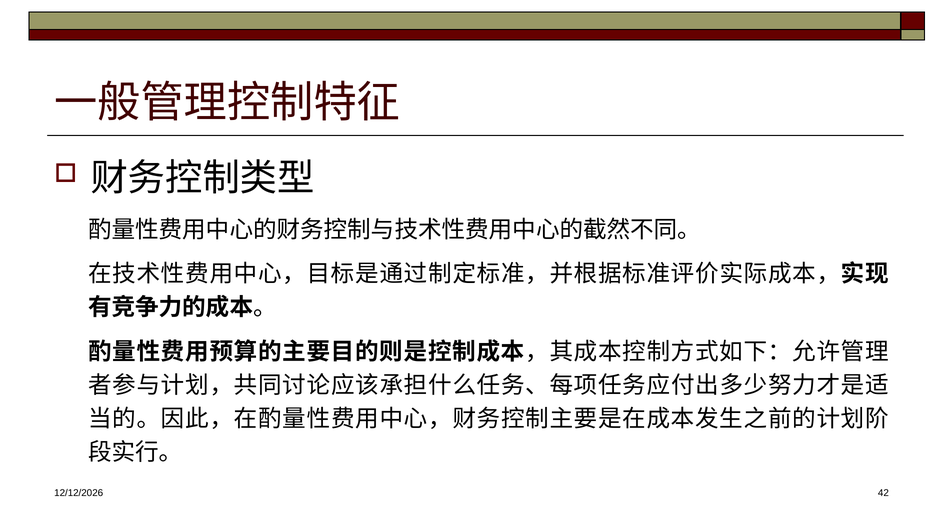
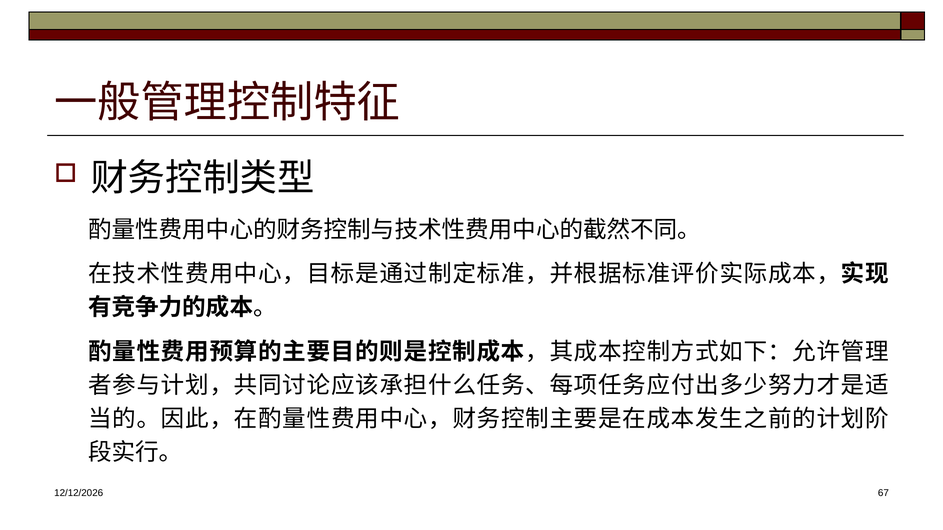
42: 42 -> 67 (883, 493)
